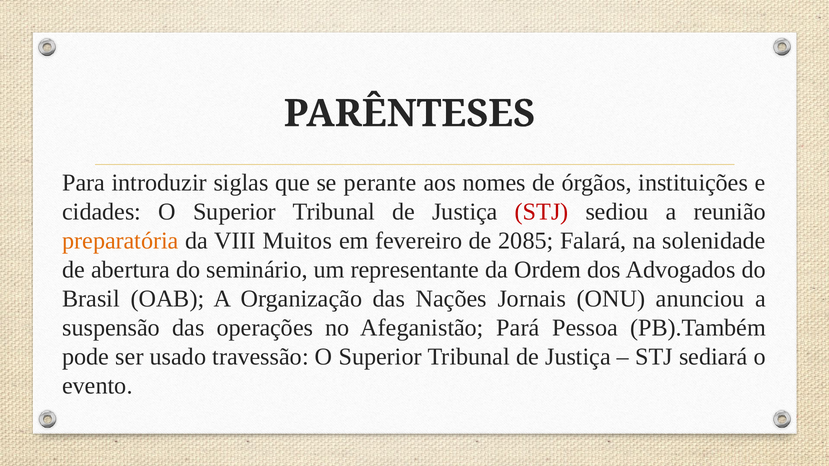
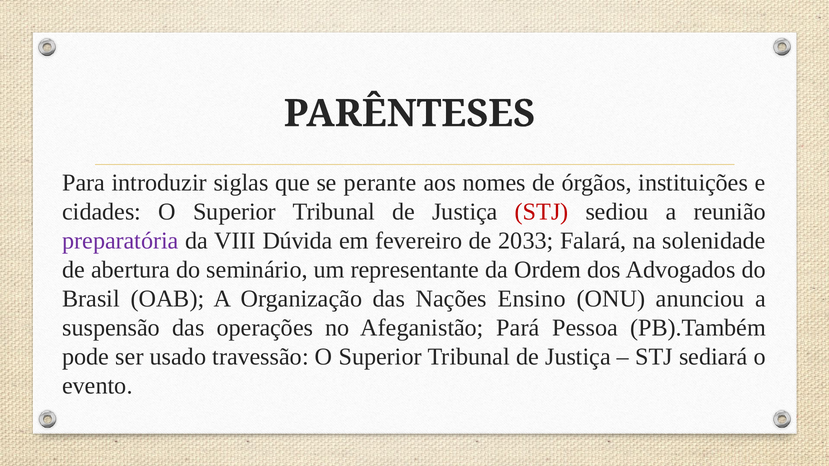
preparatória colour: orange -> purple (120, 241)
Muitos: Muitos -> Dúvida (298, 241)
2085: 2085 -> 2033 (526, 241)
Jornais: Jornais -> Ensino (532, 299)
